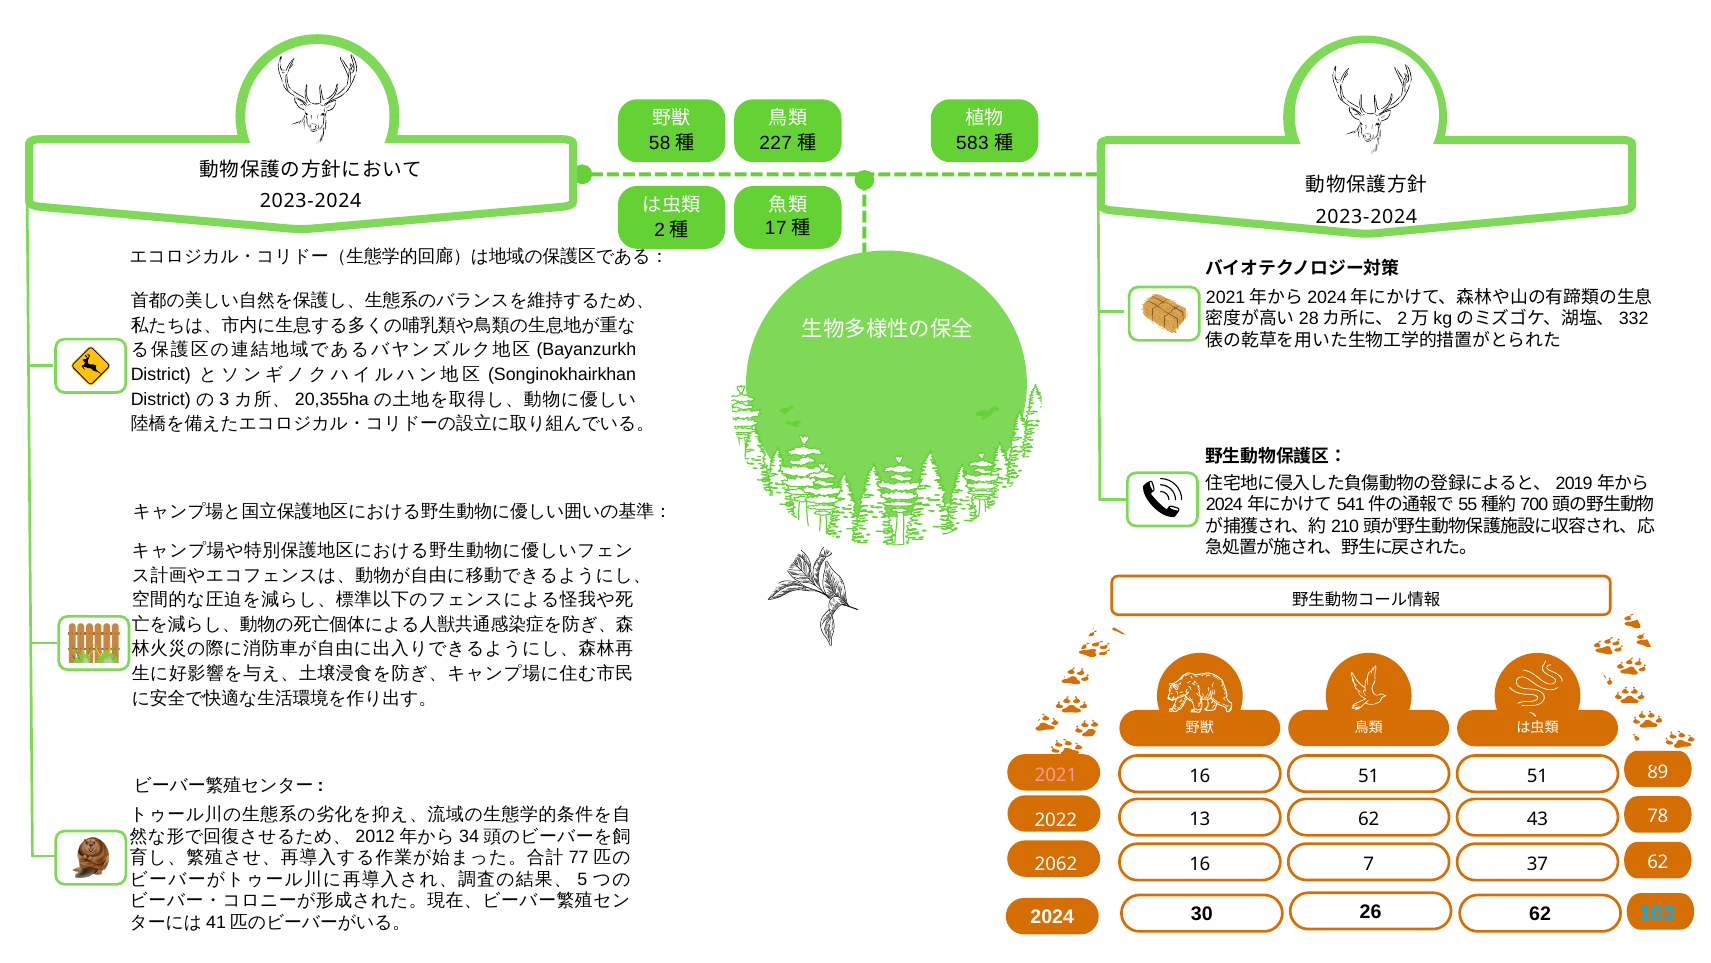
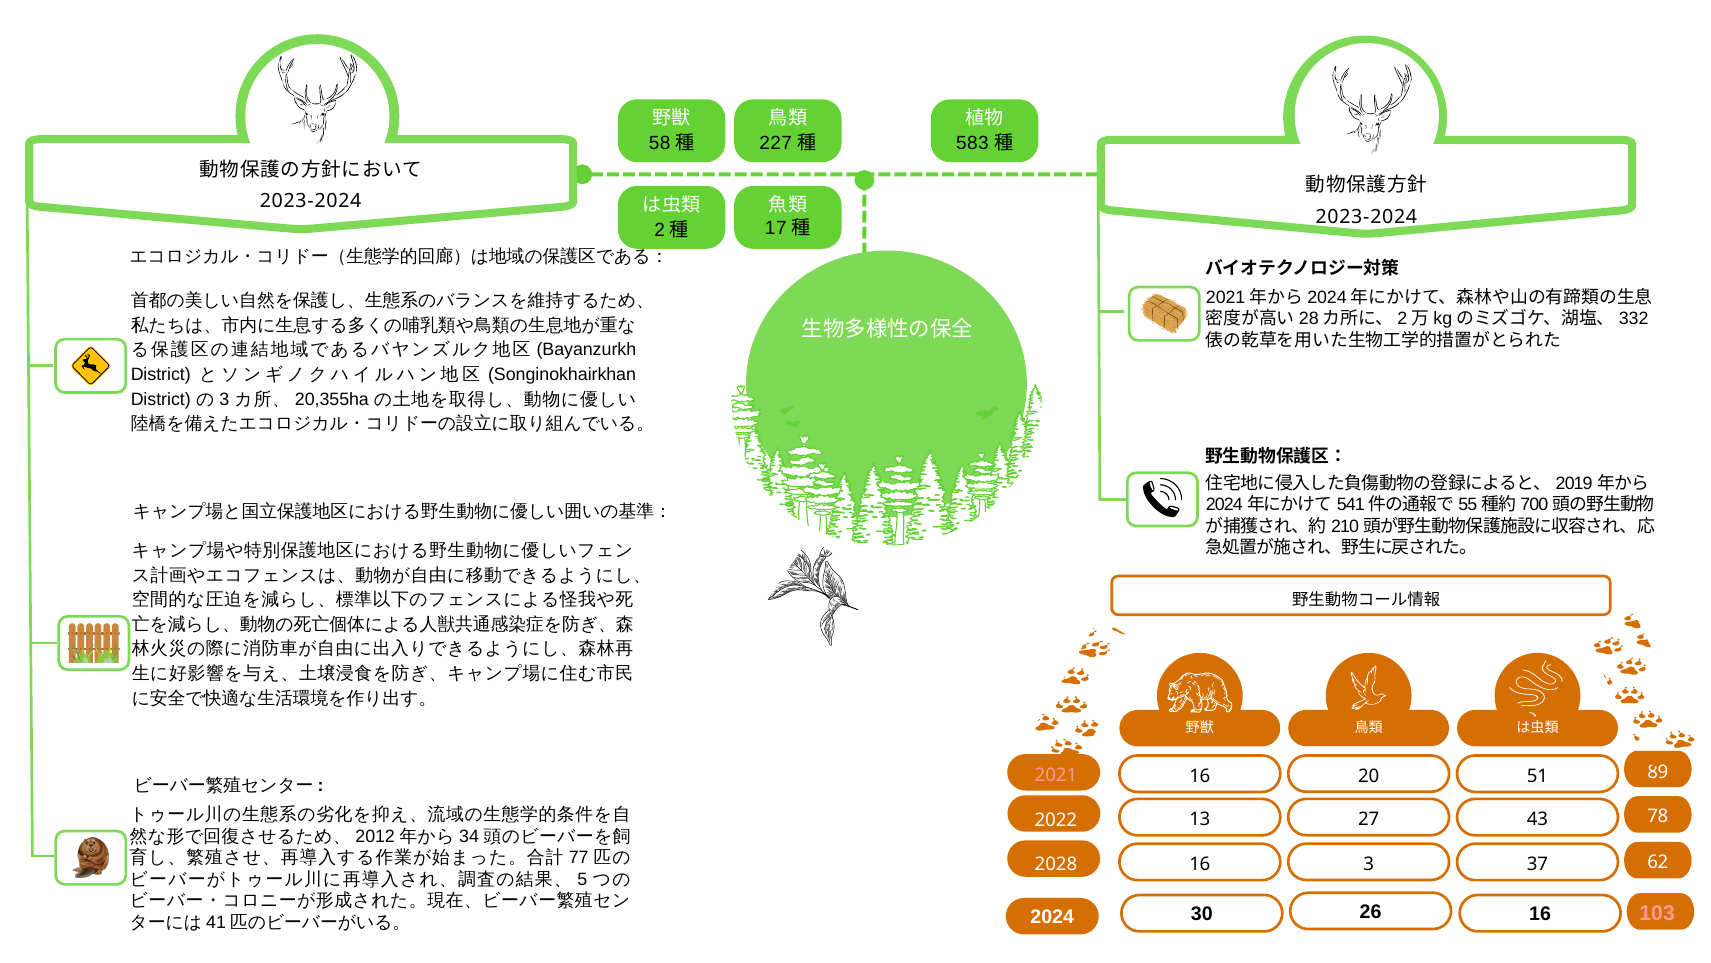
16 51: 51 -> 20 (1369, 775)
13 62: 62 -> 27 (1369, 819)
2062: 2062 -> 2028 (1056, 864)
16 7: 7 -> 3 (1369, 864)
30 62: 62 -> 16 (1540, 914)
103 colour: light blue -> pink (1657, 913)
